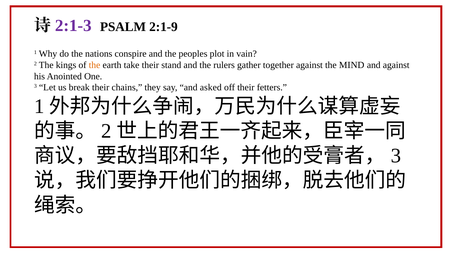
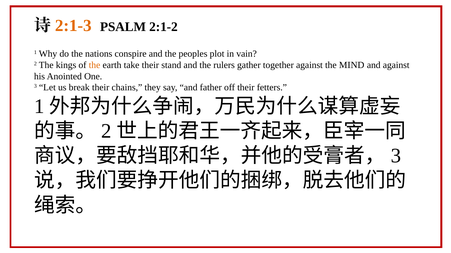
2:1-3 colour: purple -> orange (73, 26)
2:1-9: 2:1-9 -> 2:1-2 (163, 27)
asked: asked -> father (211, 88)
